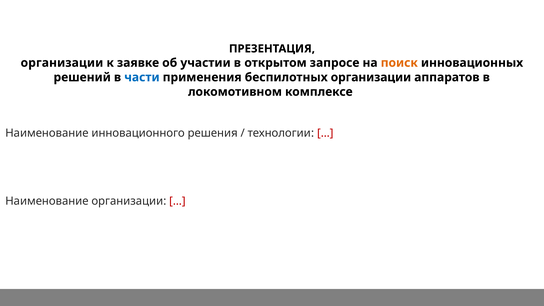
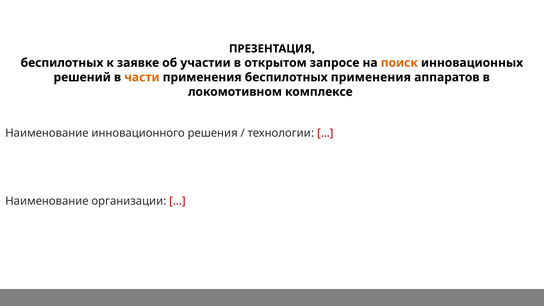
организации: организации -> беспилотных (62, 63)
части colour: blue -> orange (142, 77)
беспилотных организации: организации -> применения (371, 77)
